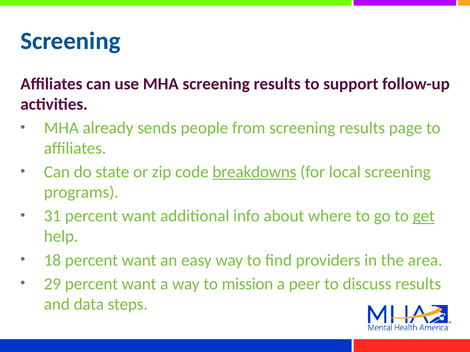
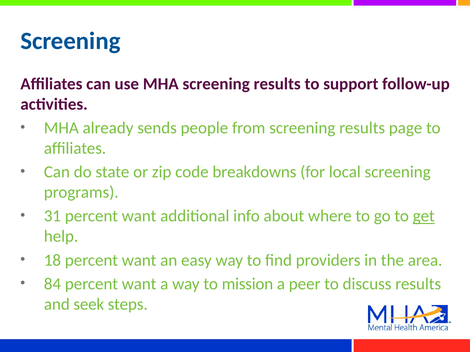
breakdowns underline: present -> none (254, 172)
29: 29 -> 84 (52, 284)
data: data -> seek (89, 305)
